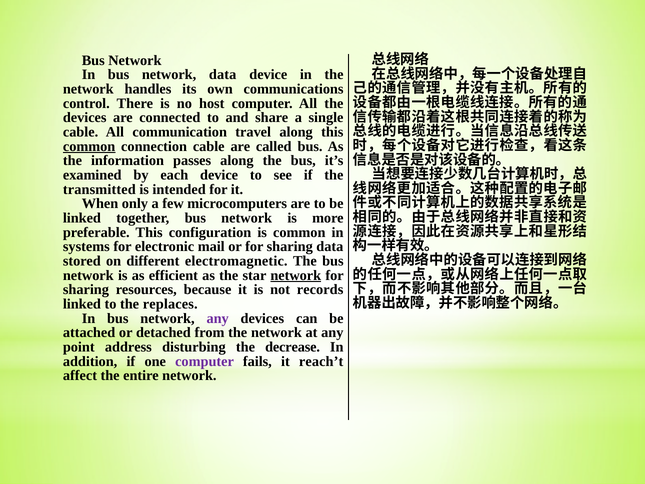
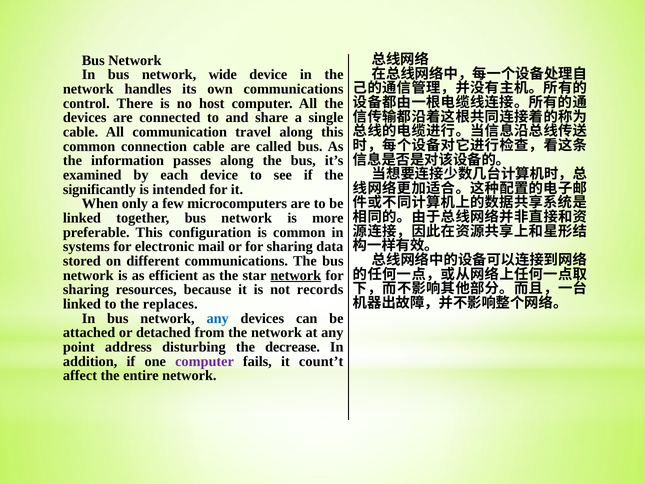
network data: data -> wide (223, 75)
common underline: present -> none (89, 146)
transmitted: transmitted -> significantly (99, 189)
different electromagnetic: electromagnetic -> communications (236, 261)
any colour: purple -> blue (218, 318)
reach’t: reach’t -> count’t (321, 361)
